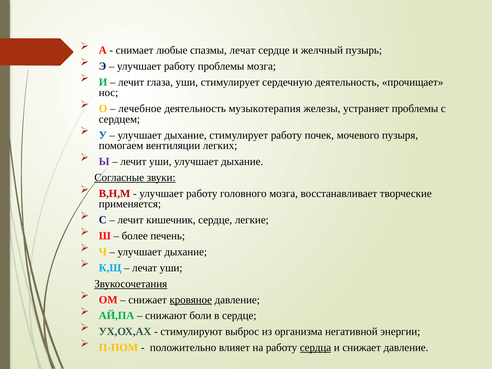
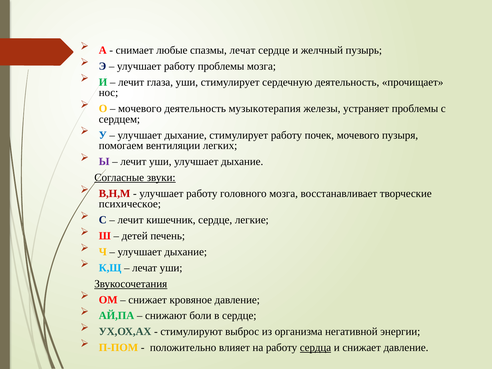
лечебное: лечебное -> мочевого (140, 109)
применяется: применяется -> психическое (130, 204)
более: более -> детей (135, 236)
кровяное underline: present -> none (191, 300)
